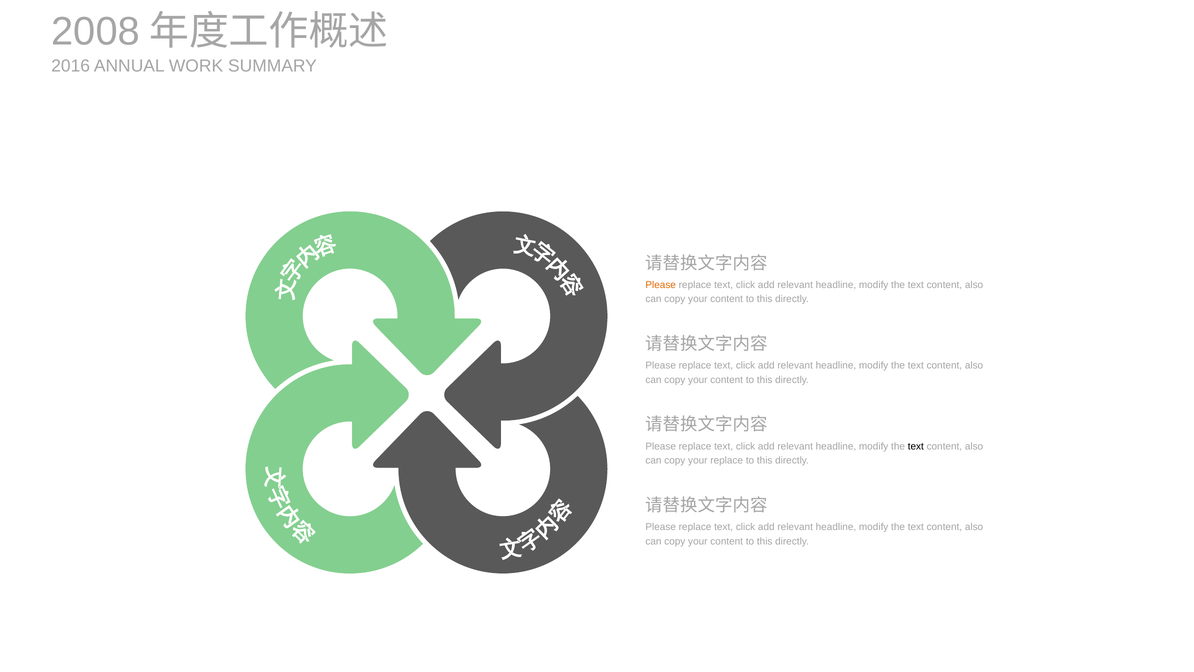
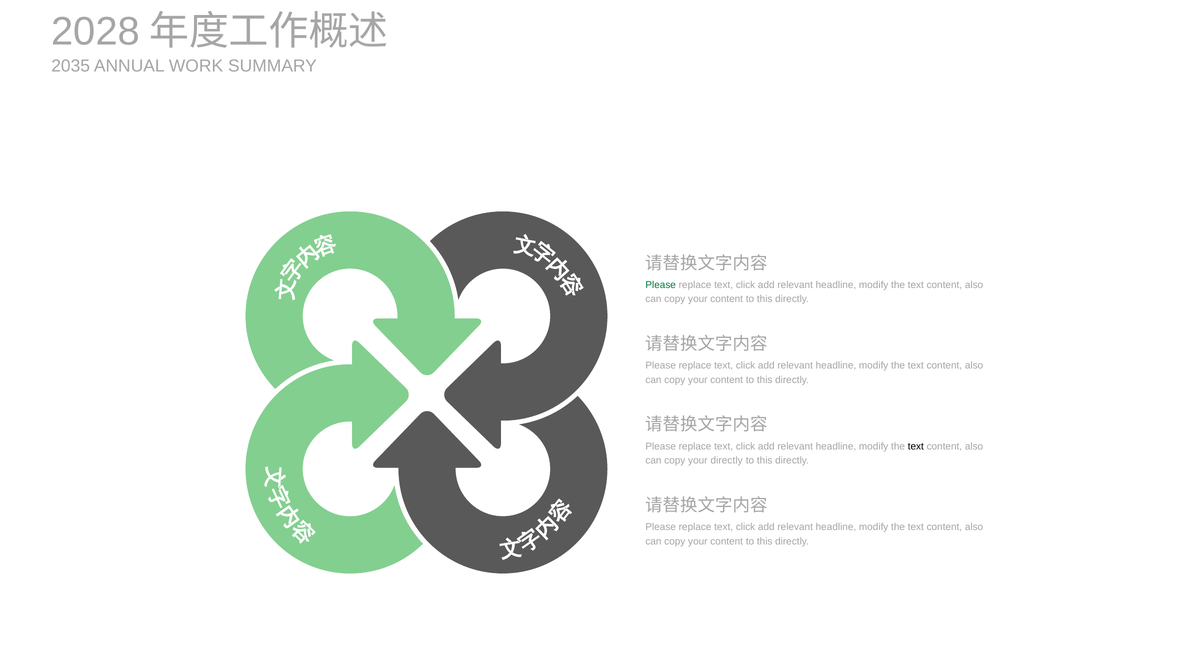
2008: 2008 -> 2028 (96, 31)
2016: 2016 -> 2035 (71, 66)
Please colour: orange -> green (661, 285)
your replace: replace -> directly (727, 460)
